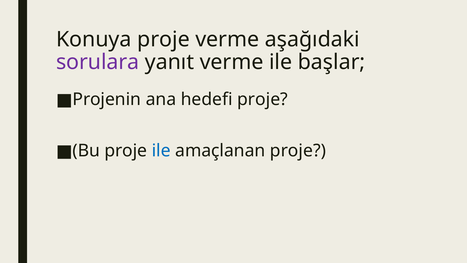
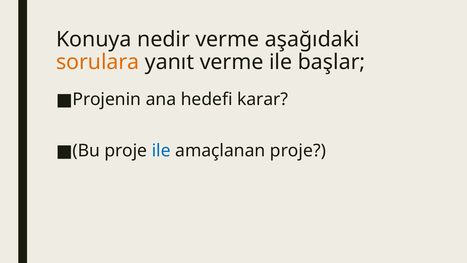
Konuya proje: proje -> nedir (164, 39)
sorulara colour: purple -> orange (98, 62)
hedefi proje: proje -> karar (263, 99)
